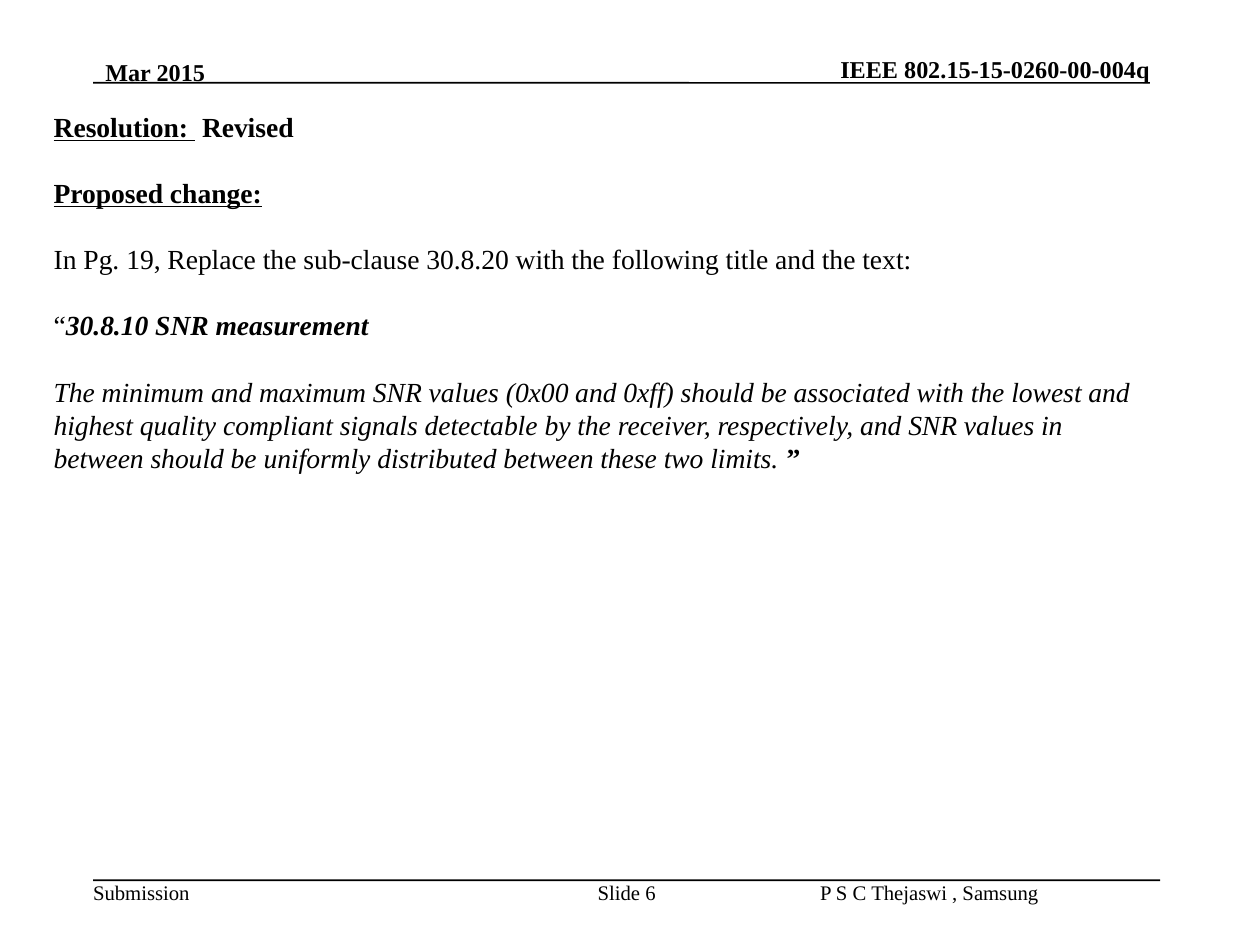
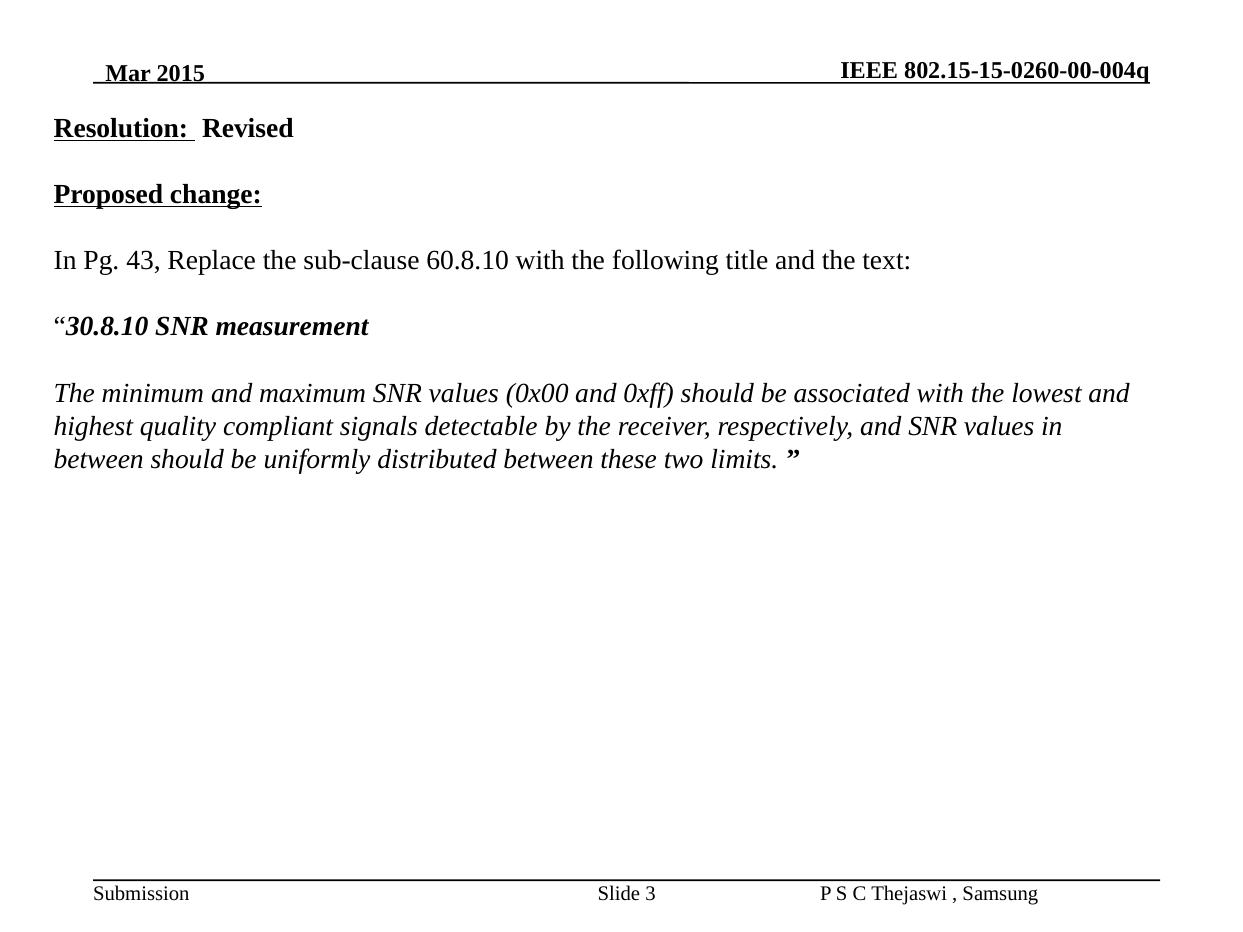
19: 19 -> 43 (144, 261)
30.8.20: 30.8.20 -> 60.8.10 (468, 261)
6: 6 -> 3 (650, 894)
